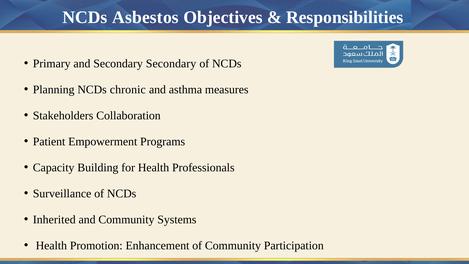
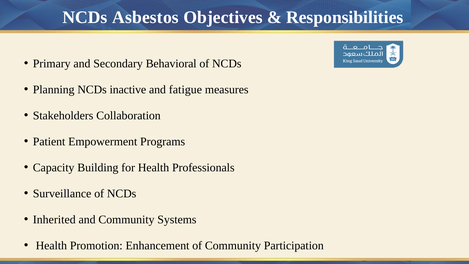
Secondary Secondary: Secondary -> Behavioral (171, 64)
chronic: chronic -> inactive (128, 90)
asthma: asthma -> fatigue (185, 90)
